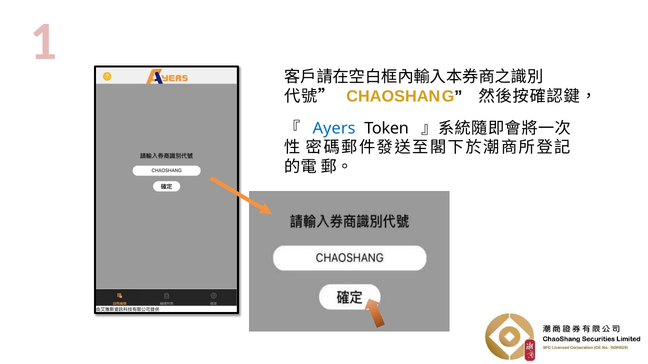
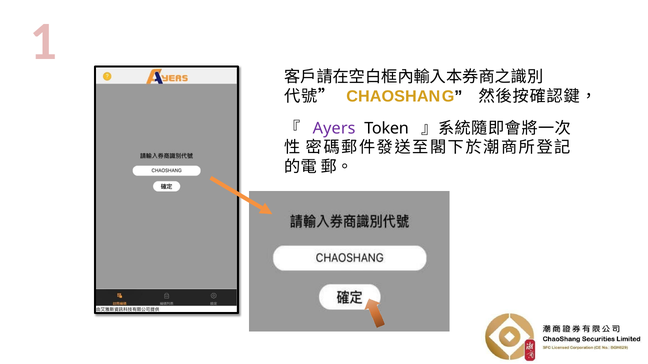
Ayers colour: blue -> purple (334, 128)
